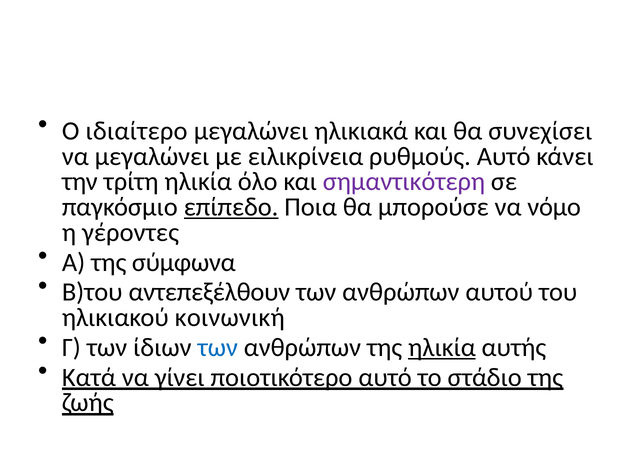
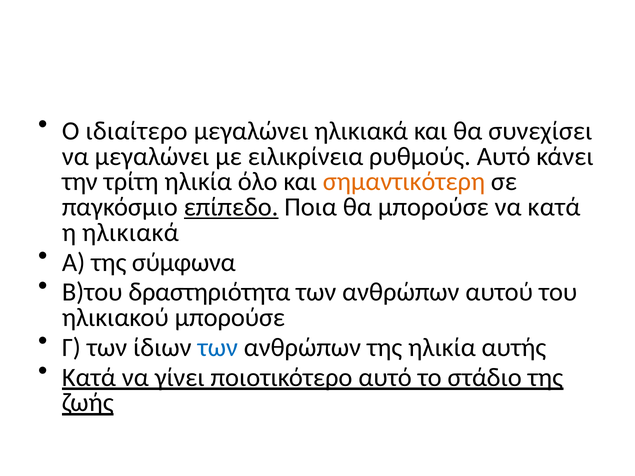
σημαντικότερη colour: purple -> orange (404, 182)
να νόμο: νόμο -> κατά (554, 207)
η γέροντες: γέροντες -> ηλικιακά (130, 233)
αντεπεξέλθουν: αντεπεξέλθουν -> δραστηριότητα (209, 292)
ηλικιακού κοινωνική: κοινωνική -> μπορούσε (230, 318)
ηλικία underline: present -> none (442, 348)
